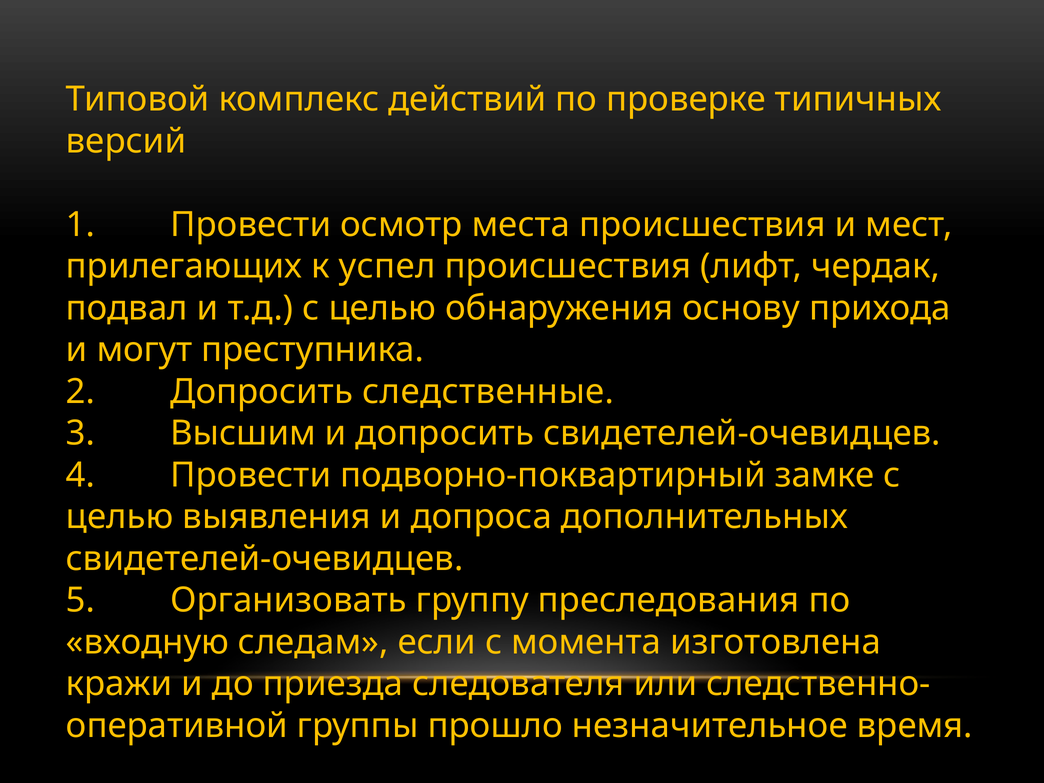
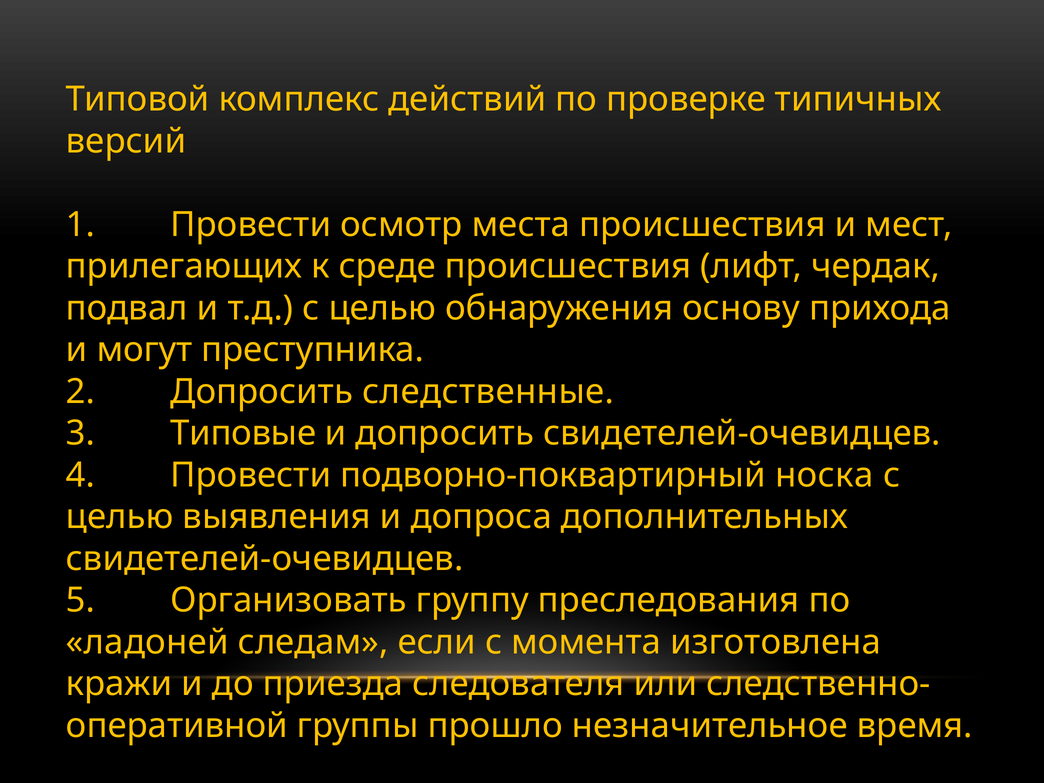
успел: успел -> среде (387, 266)
Высшим: Высшим -> Типовые (243, 433)
замке: замке -> носка (824, 475)
входную: входную -> ладоней (147, 642)
